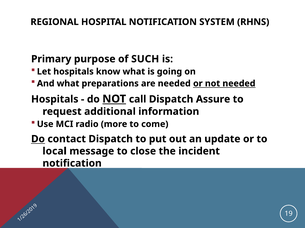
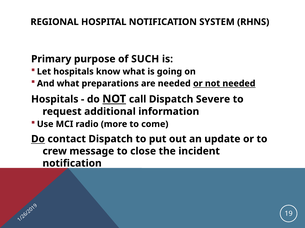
Assure: Assure -> Severe (213, 99)
local: local -> crew (55, 152)
